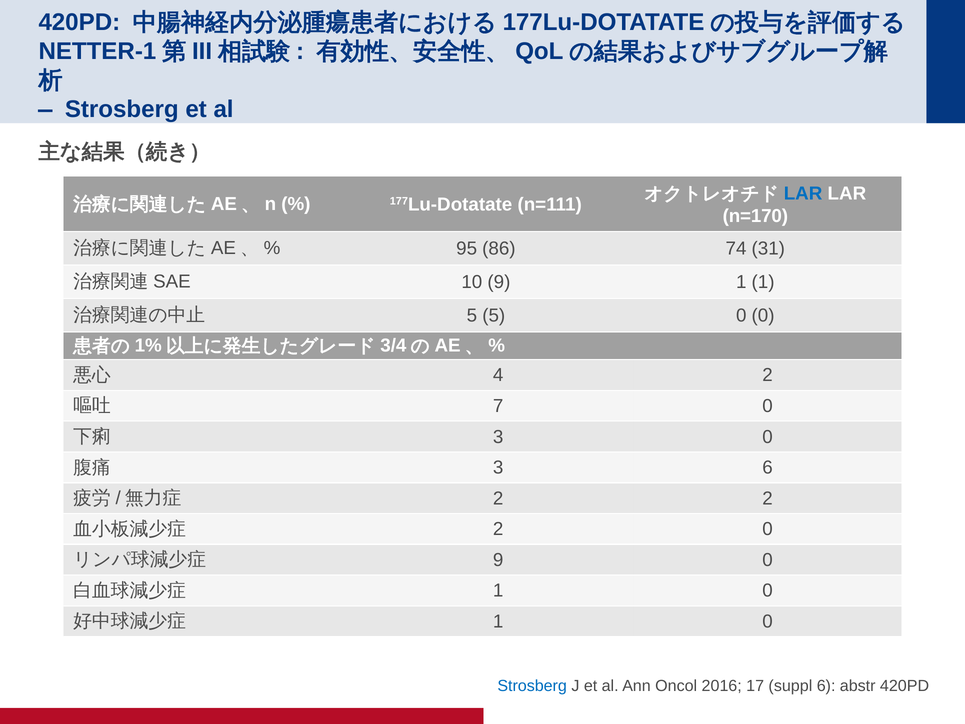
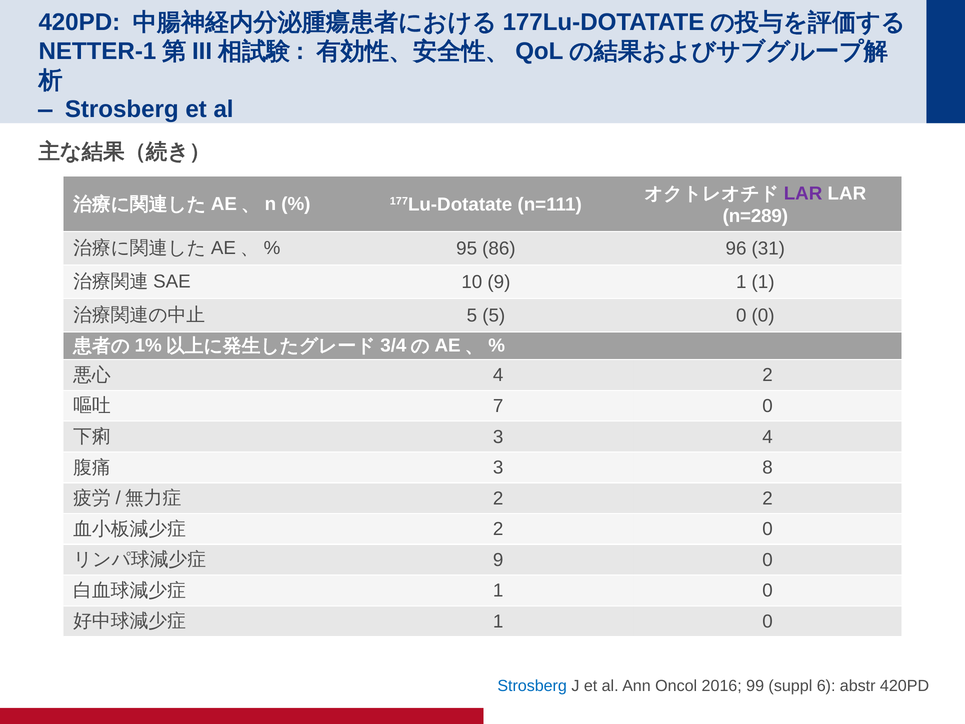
LAR colour: blue -> purple (803, 193)
n=170: n=170 -> n=289 (755, 216)
74: 74 -> 96 (736, 248)
3 0: 0 -> 4 (767, 437)
3 6: 6 -> 8 (767, 467)
17: 17 -> 99 (755, 686)
